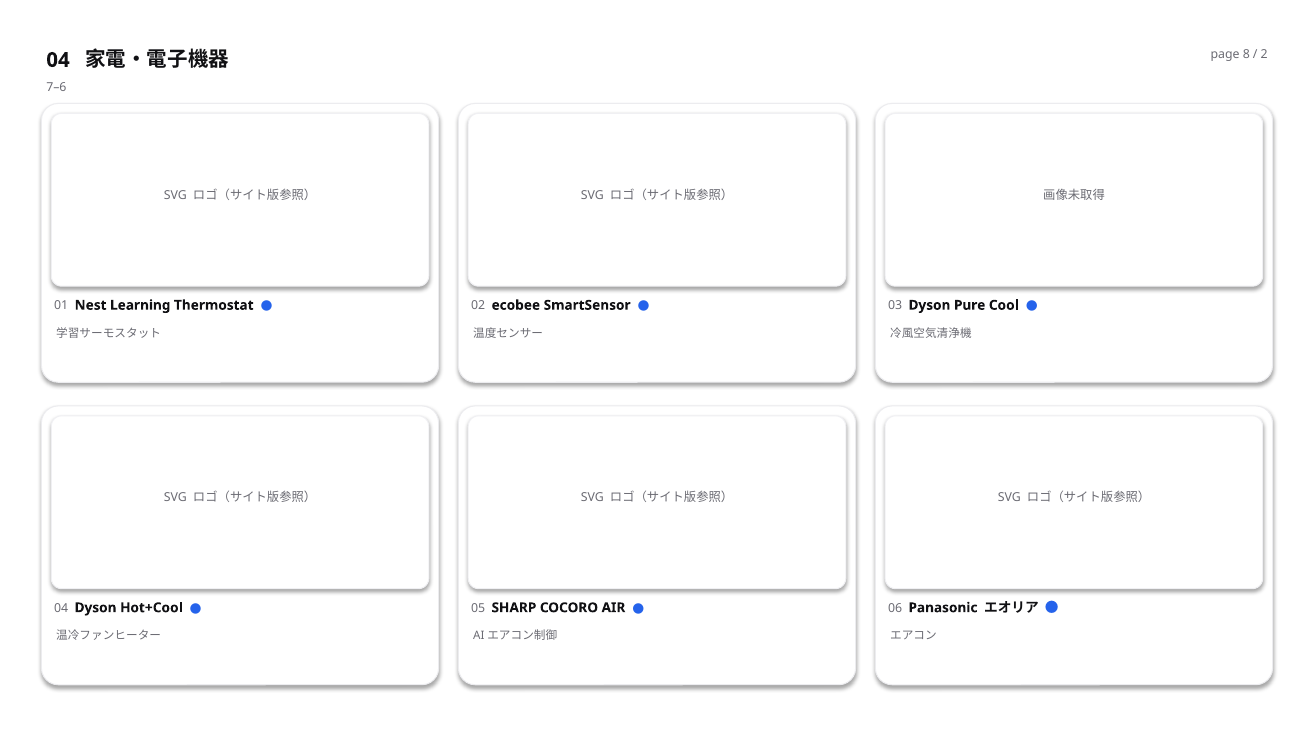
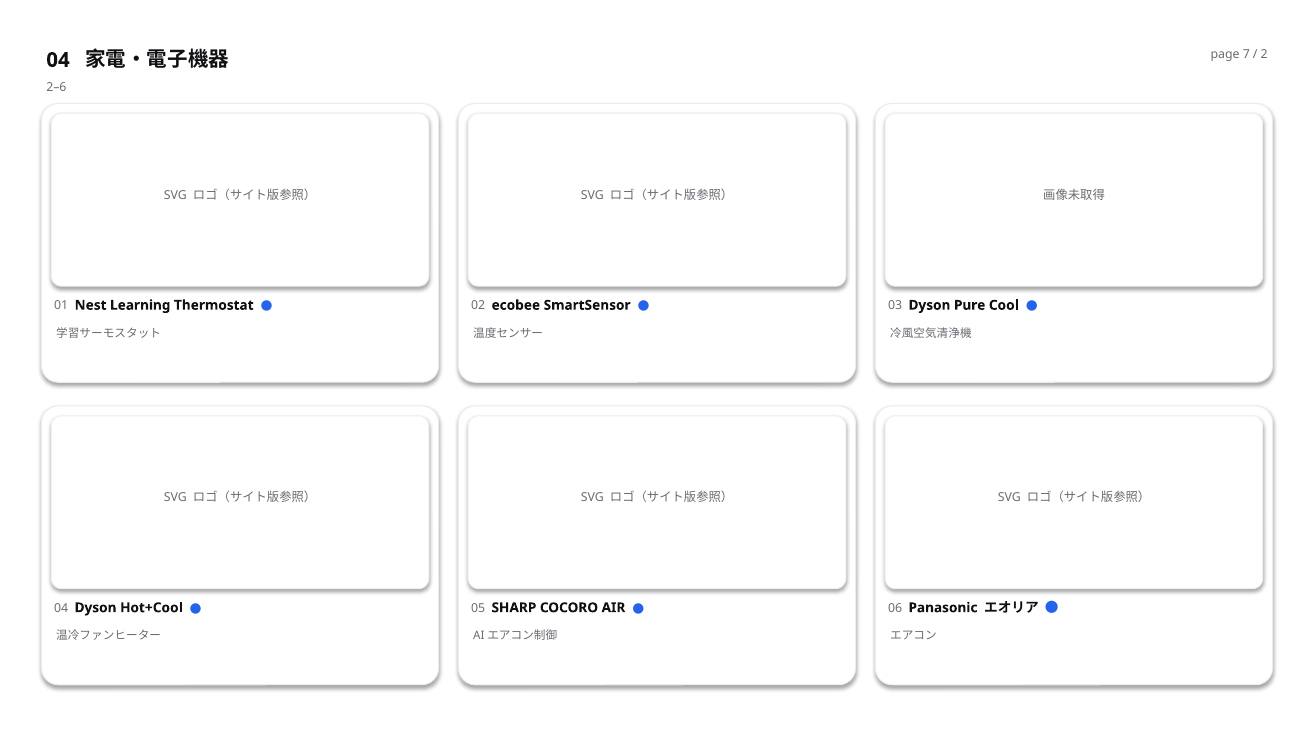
8: 8 -> 7 (1246, 55)
7–6: 7–6 -> 2–6 (56, 87)
